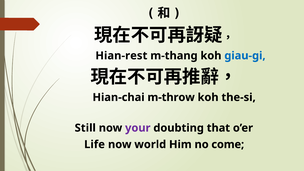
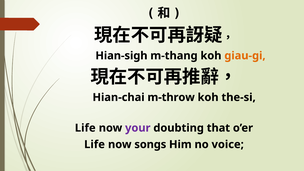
Hian-rest: Hian-rest -> Hian-sigh (121, 56)
giau-gi colour: blue -> orange (245, 56)
Still: Still -> Life (85, 128)
world: world -> songs (150, 144)
come: come -> voice (228, 144)
